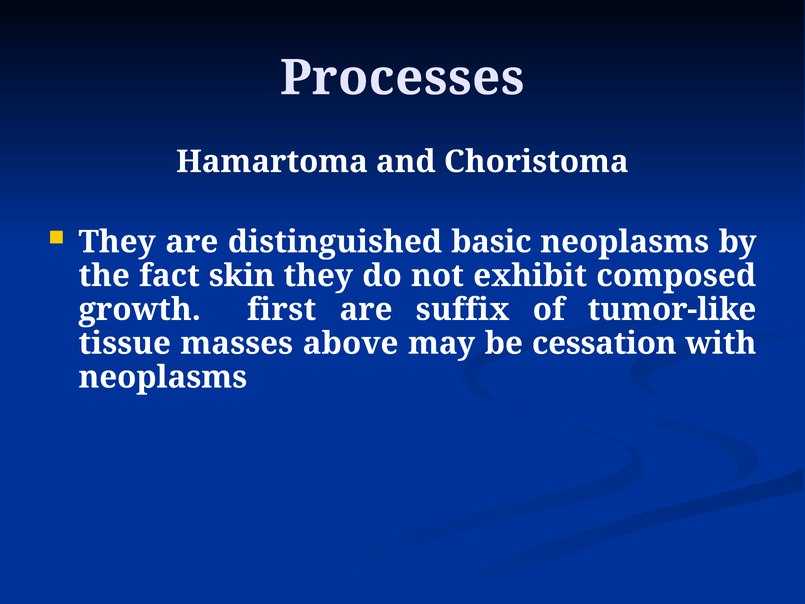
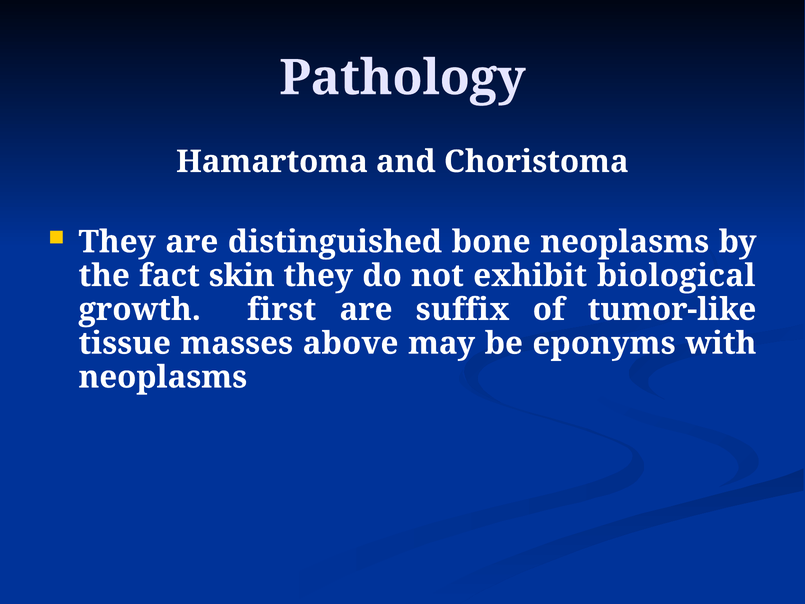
Processes: Processes -> Pathology (402, 78)
basic: basic -> bone (491, 242)
composed: composed -> biological (676, 276)
cessation: cessation -> eponyms (604, 343)
